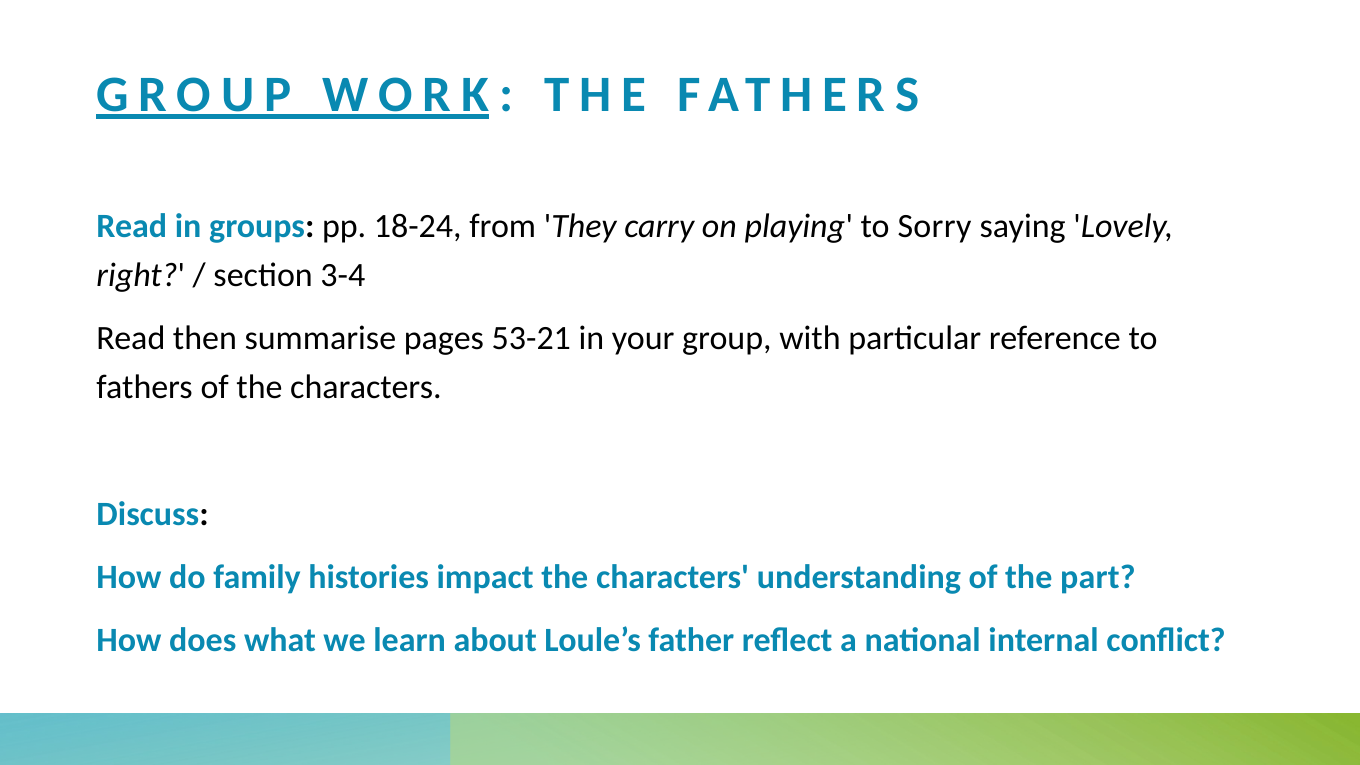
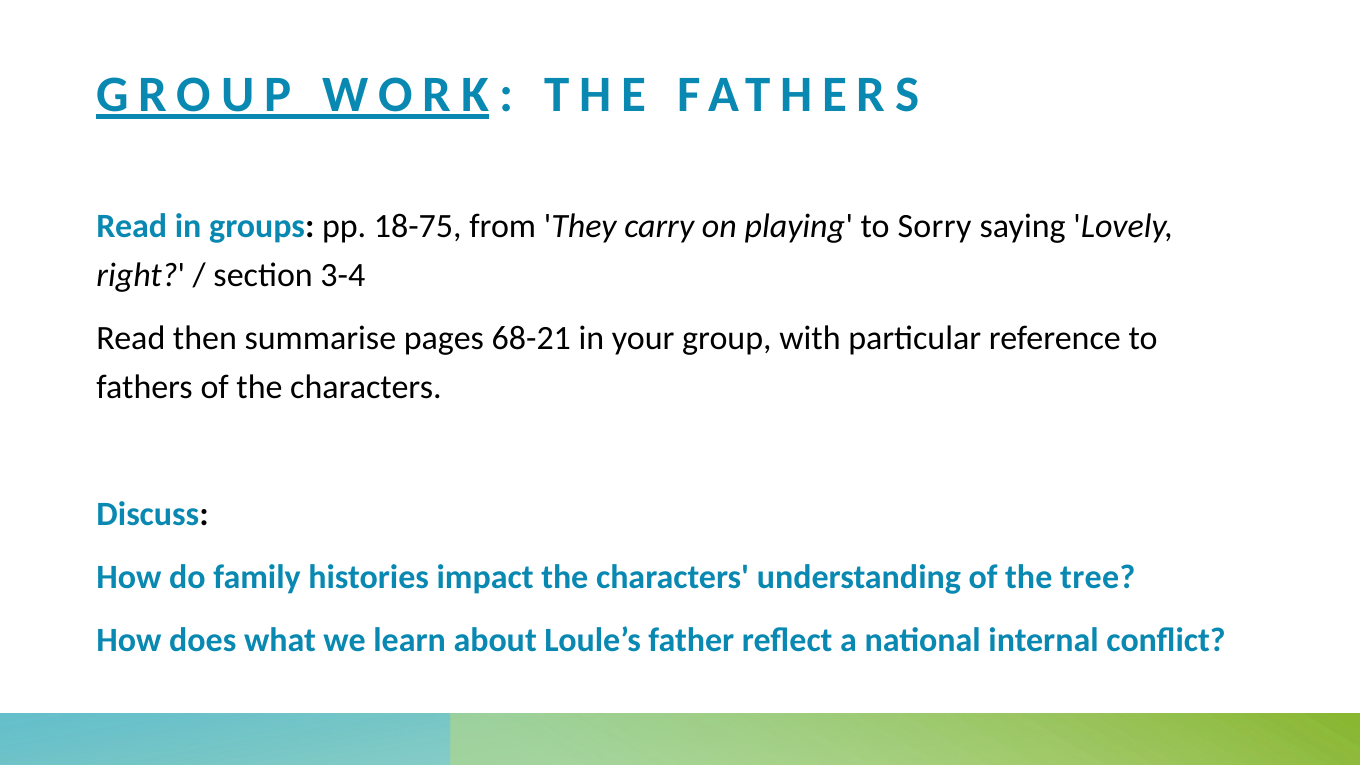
18-24: 18-24 -> 18-75 (418, 227)
53-21: 53-21 -> 68-21 (531, 339)
part: part -> tree (1098, 577)
